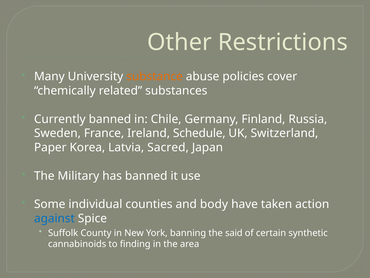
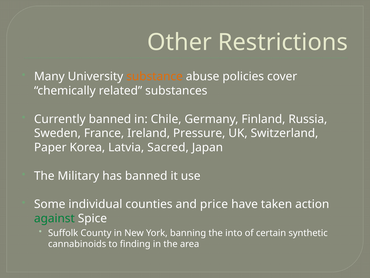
Schedule: Schedule -> Pressure (199, 133)
body: body -> price (214, 204)
against colour: blue -> green (54, 218)
said: said -> into (234, 233)
